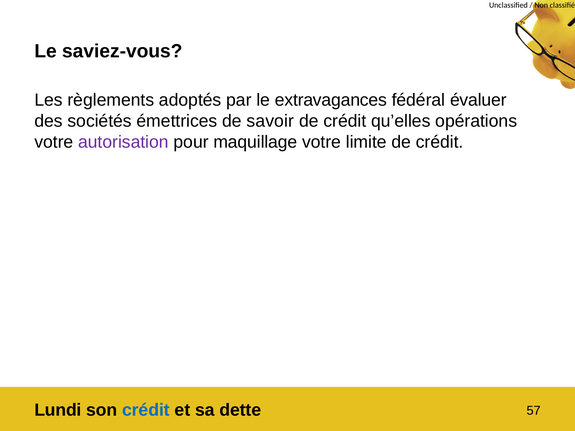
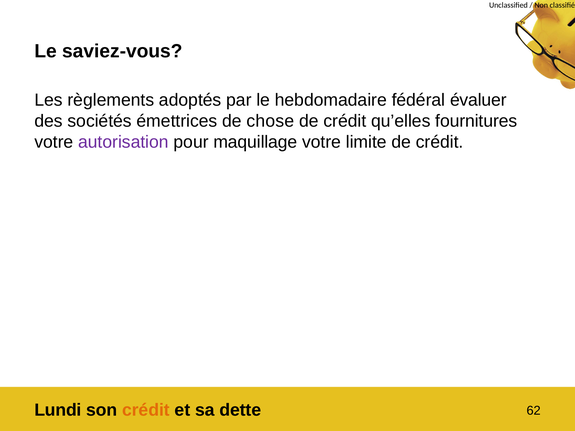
extravagances: extravagances -> hebdomadaire (331, 100)
savoir: savoir -> chose (270, 121)
opérations: opérations -> fournitures (476, 121)
crédit colour: blue -> orange (146, 410)
57: 57 -> 62 (534, 411)
